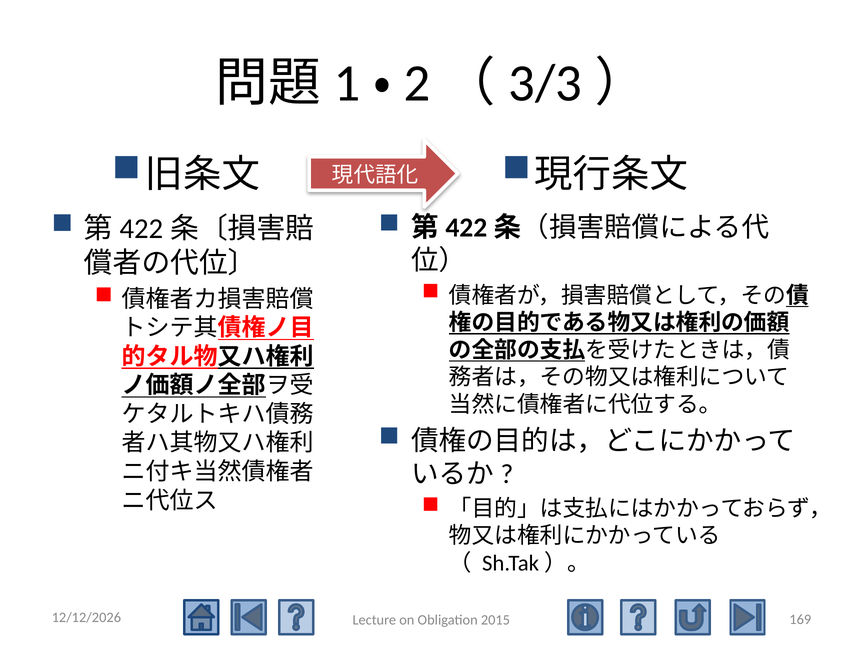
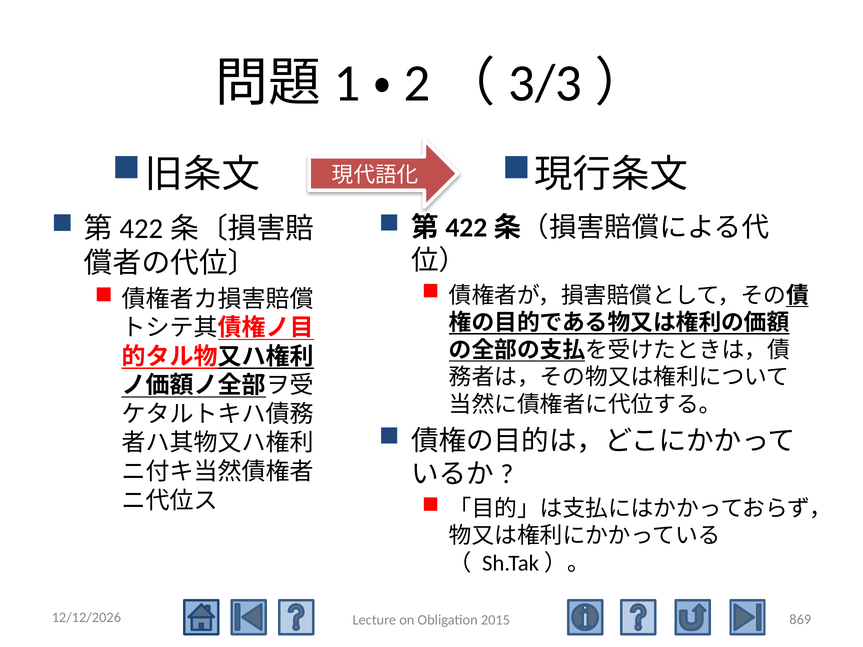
169: 169 -> 869 (800, 620)
